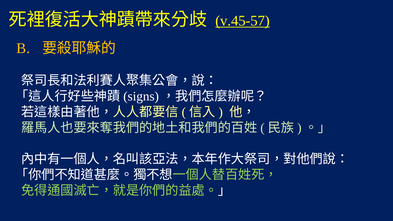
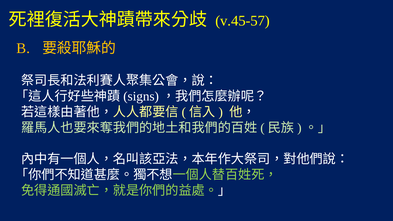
v.45-57 underline: present -> none (243, 21)
